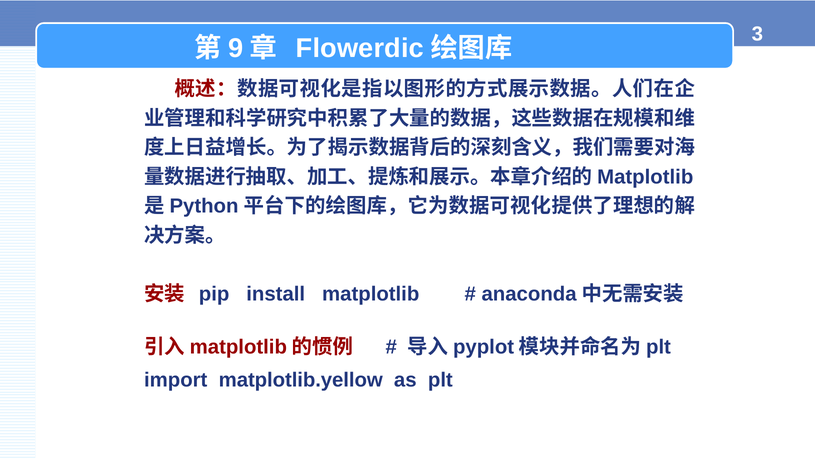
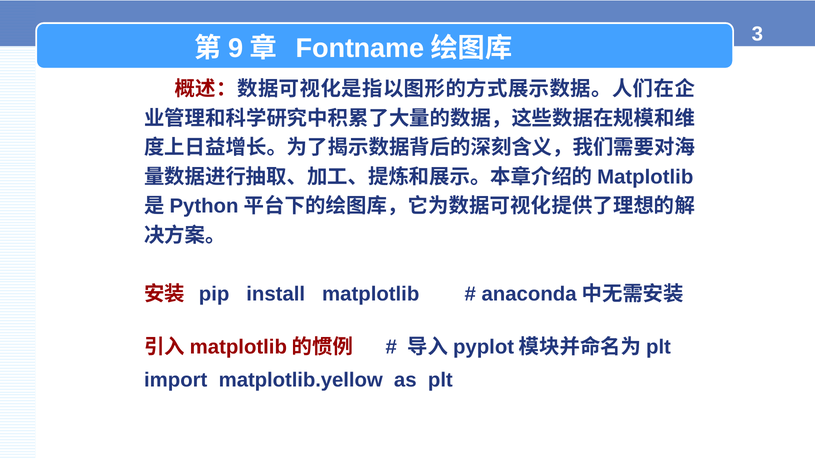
Flowerdic: Flowerdic -> Fontname (360, 48)
